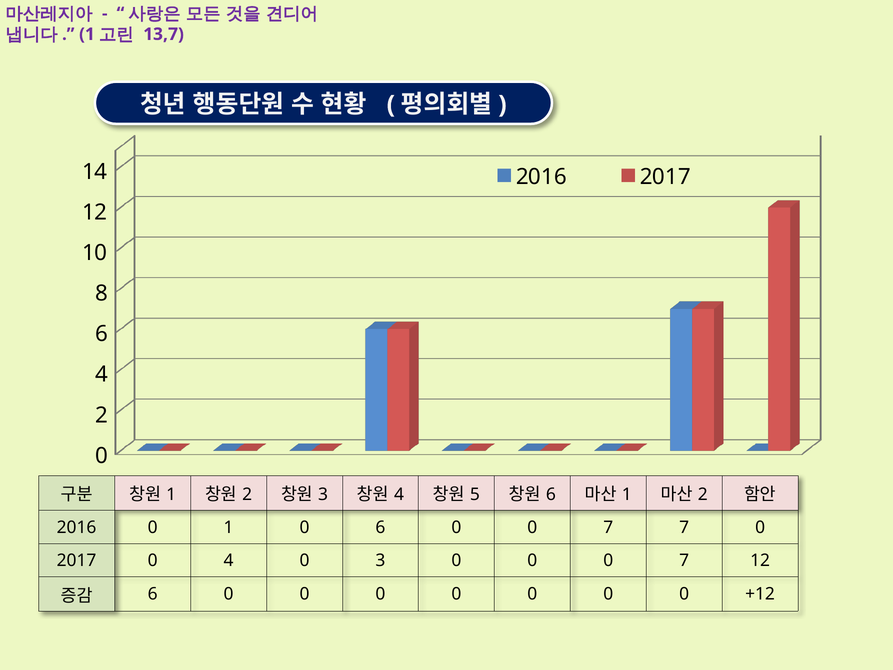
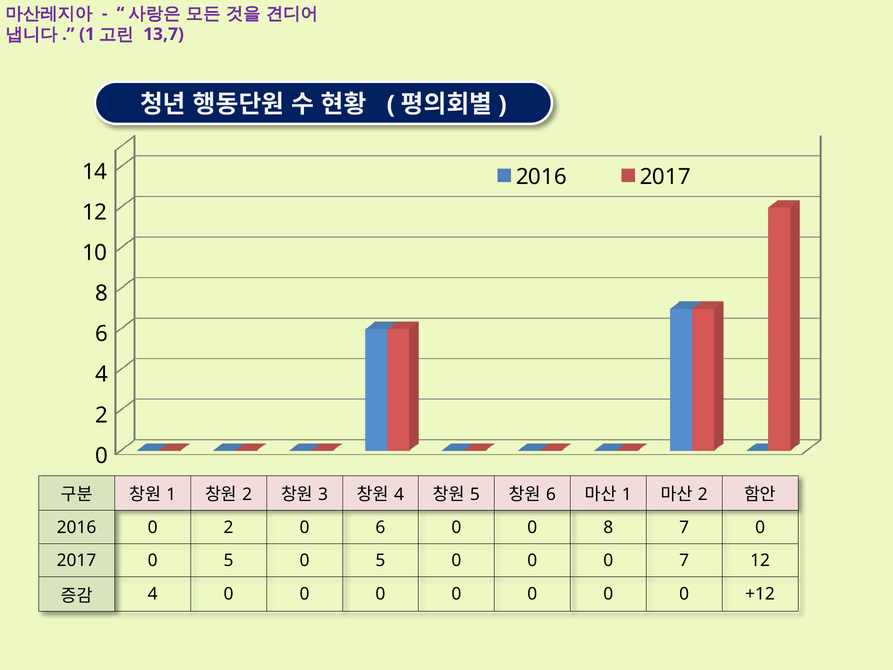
2016 0 1: 1 -> 2 (229, 527)
6 0 0 7: 7 -> 8 (608, 527)
2017 0 4: 4 -> 5 (229, 561)
3: 3 -> 5 (380, 561)
6: 6 -> 4 (153, 594)
